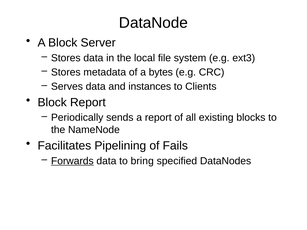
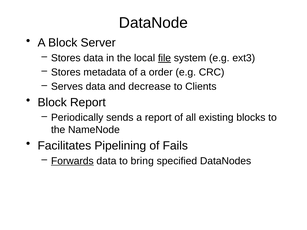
file underline: none -> present (164, 58)
bytes: bytes -> order (161, 72)
instances: instances -> decrease (150, 87)
